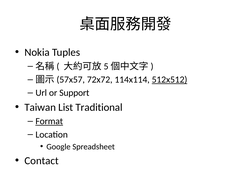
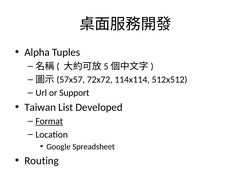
Nokia: Nokia -> Alpha (37, 52)
512x512 underline: present -> none (170, 80)
Traditional: Traditional -> Developed (99, 107)
Contact: Contact -> Routing (42, 161)
